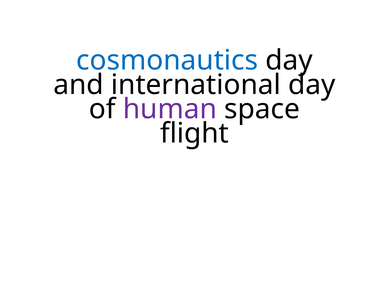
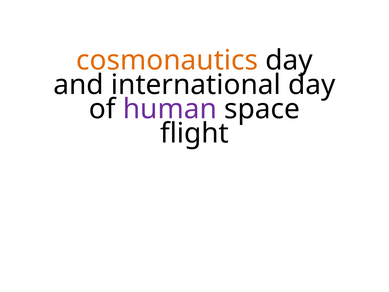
cosmonautics colour: blue -> orange (167, 60)
